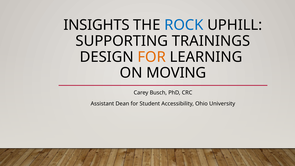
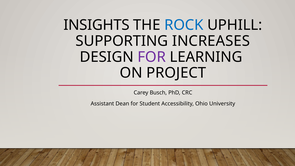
TRAININGS: TRAININGS -> INCREASES (211, 41)
FOR colour: orange -> purple (152, 57)
MOVING: MOVING -> PROJECT (176, 73)
